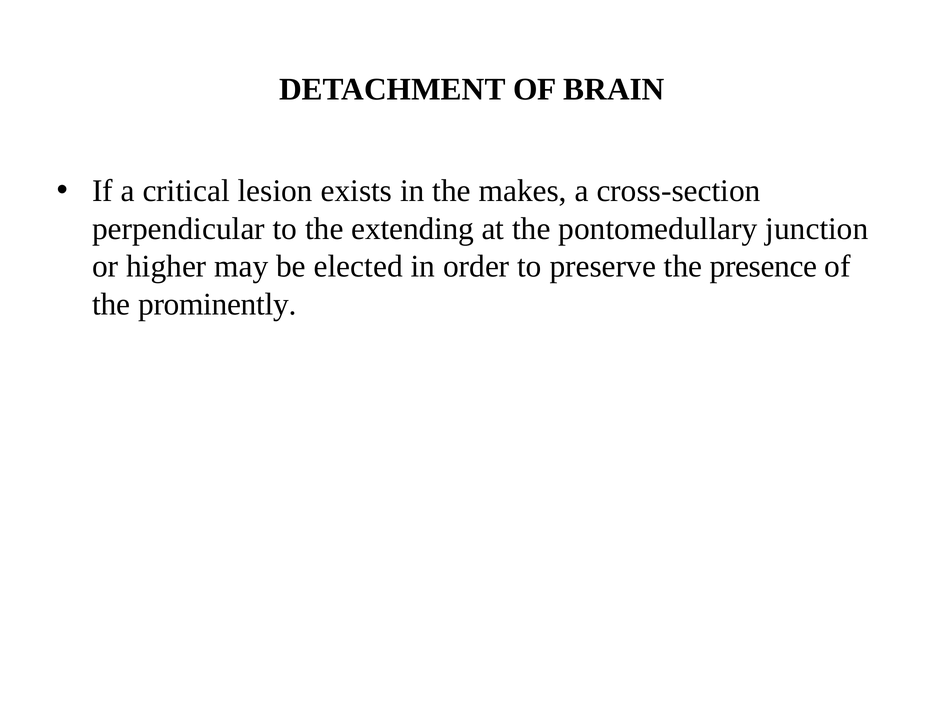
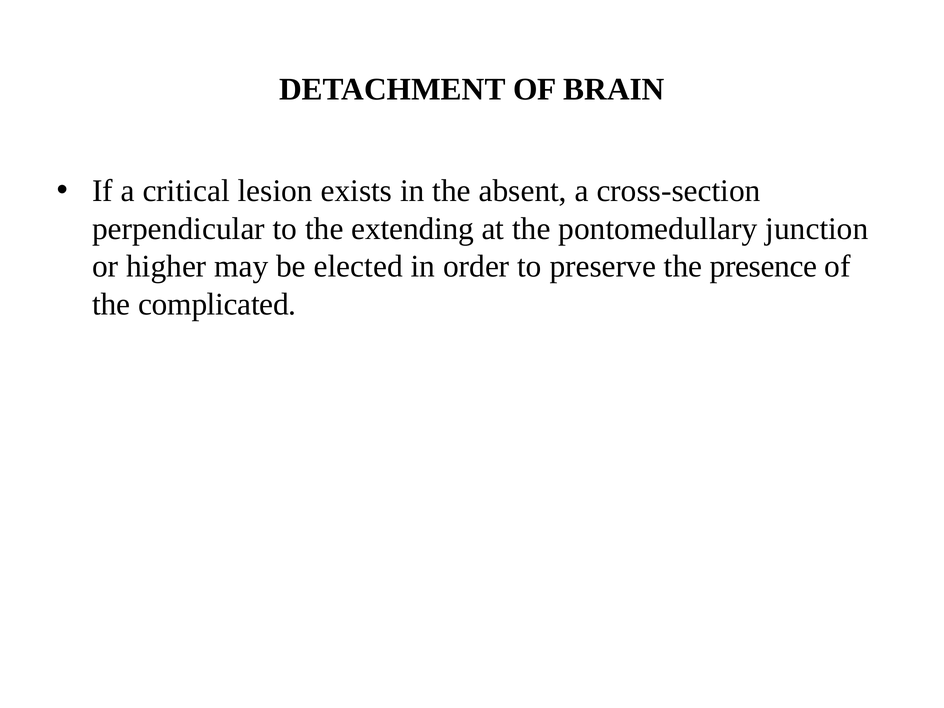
makes: makes -> absent (523, 191)
prominently: prominently -> complicated (217, 304)
